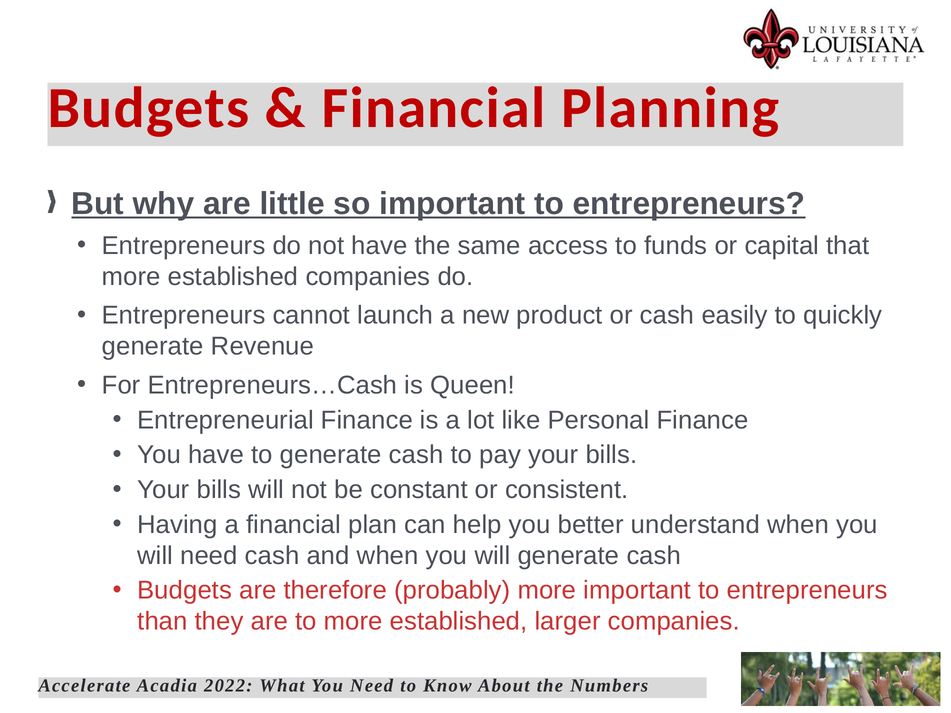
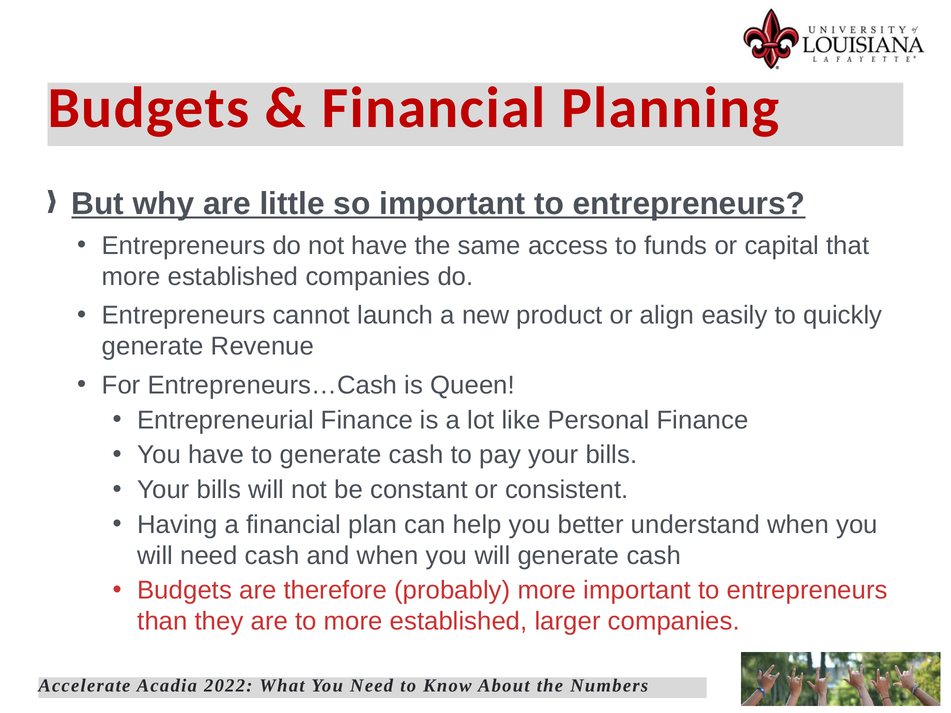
or cash: cash -> align (667, 316)
